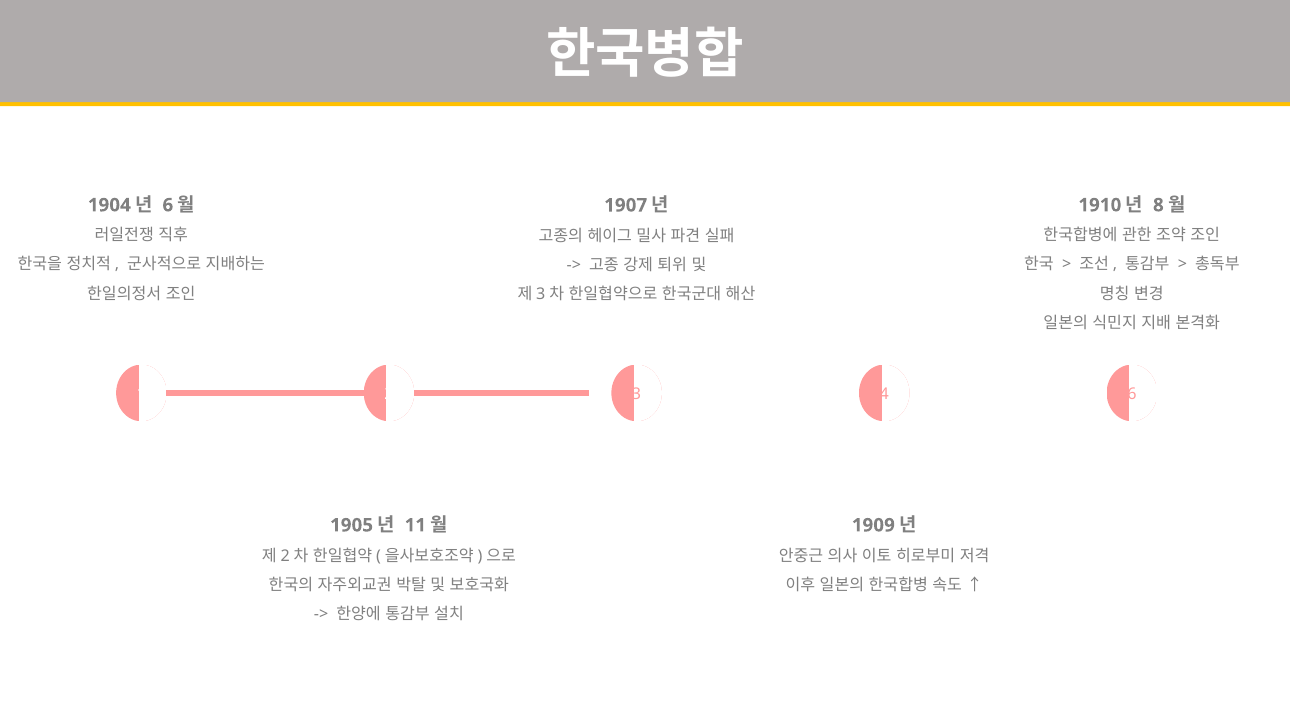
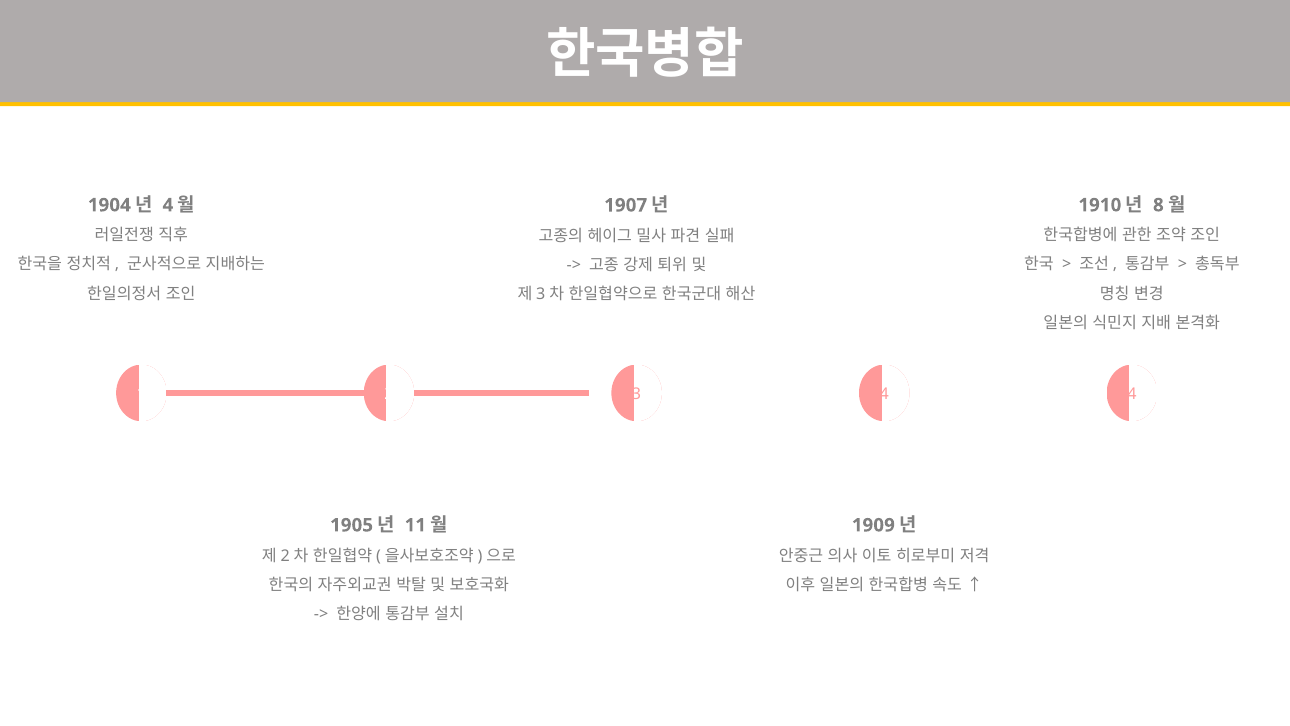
6: 6 -> 4 (168, 205)
4 6: 6 -> 4 (1132, 394)
